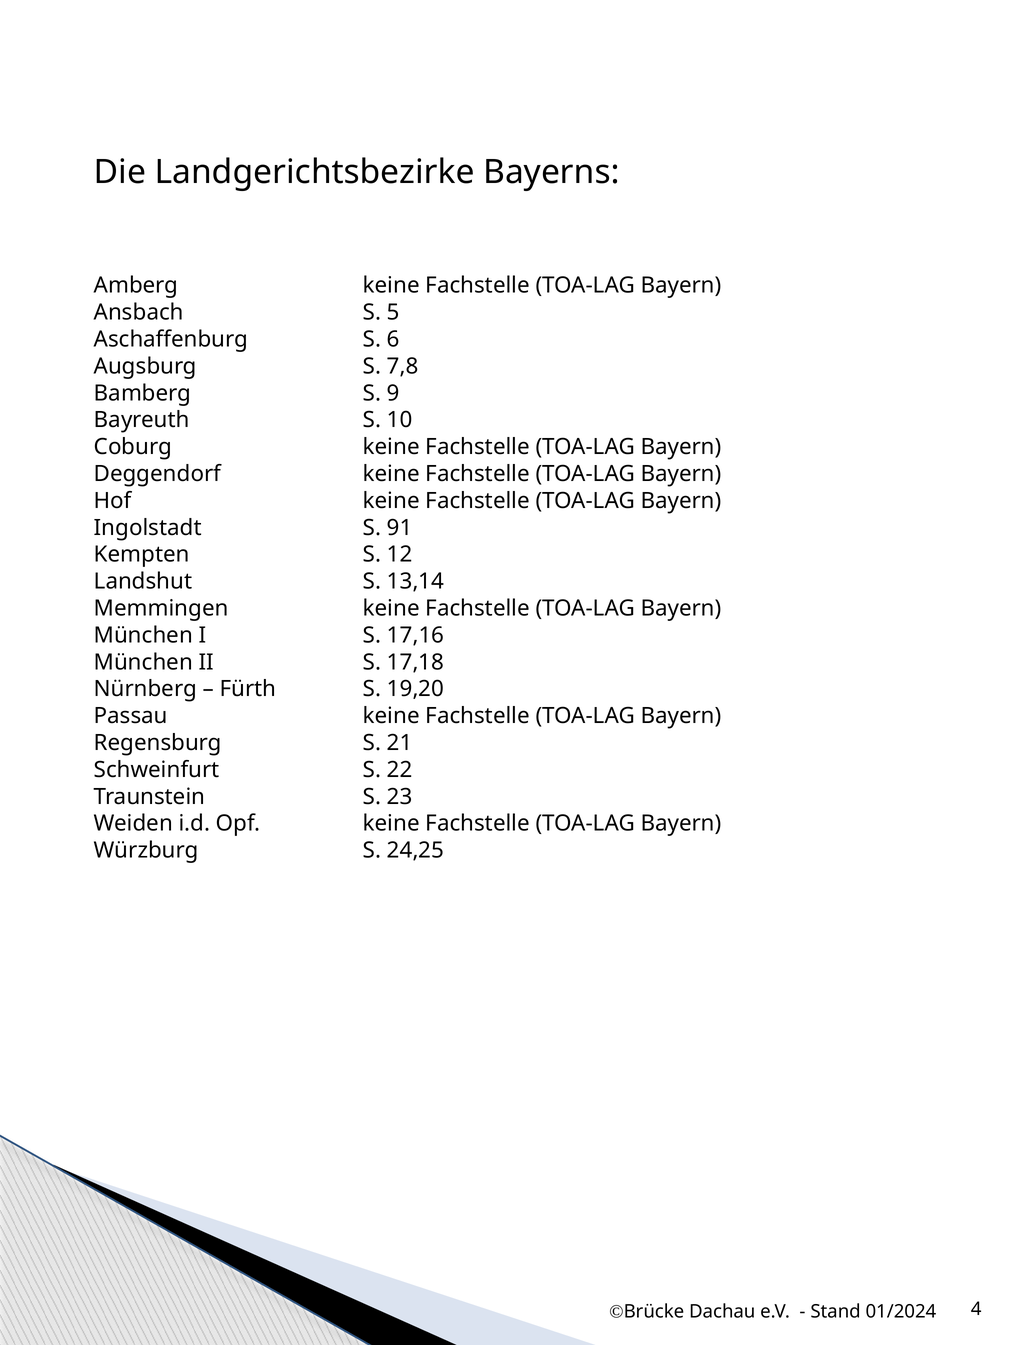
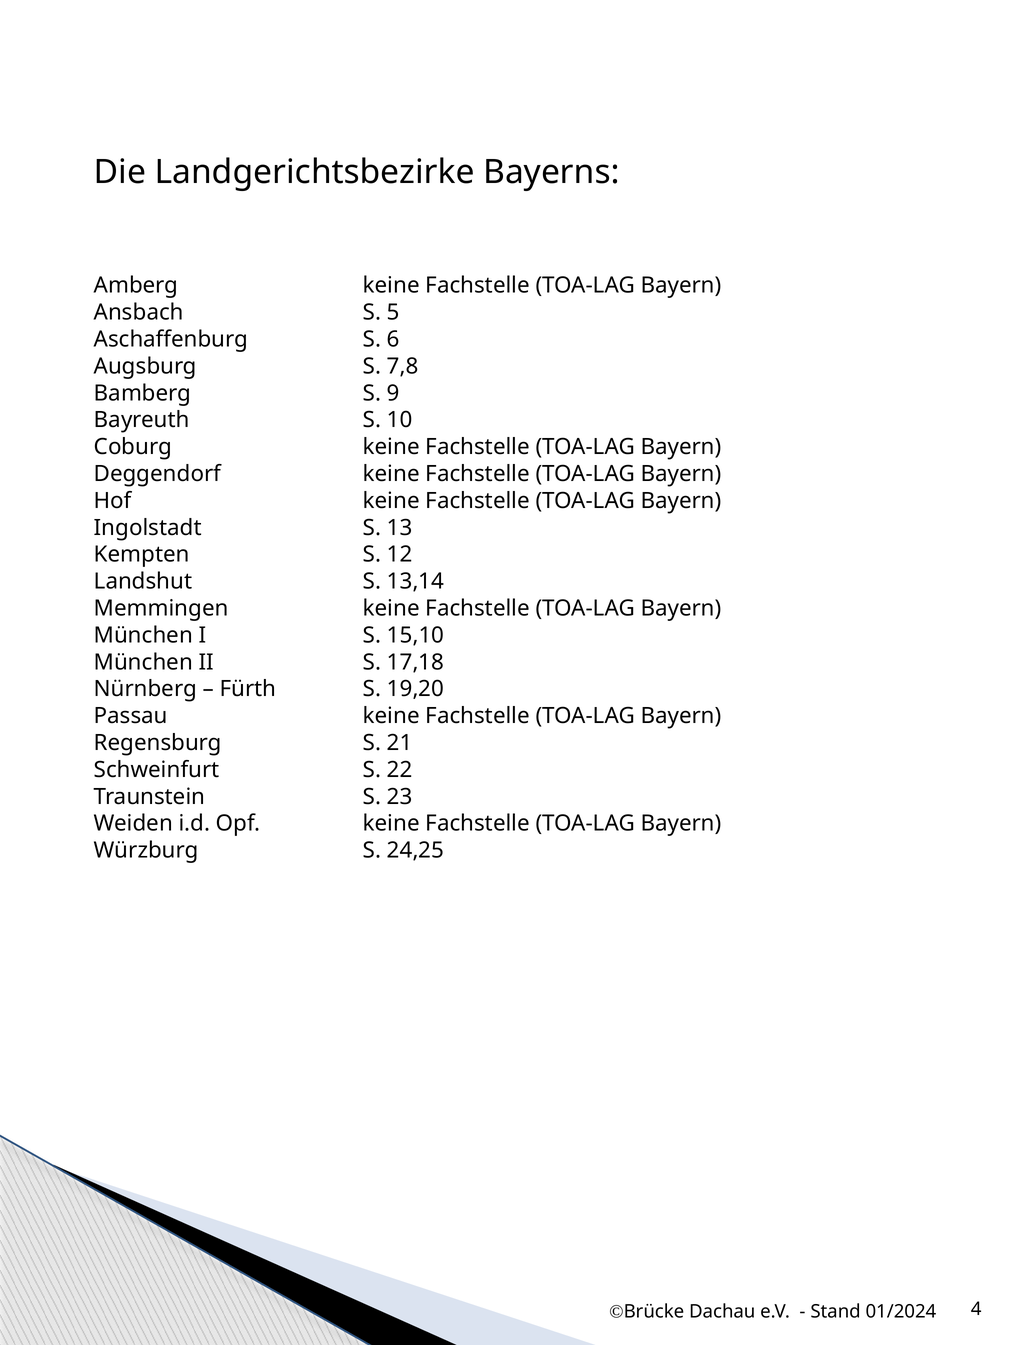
91: 91 -> 13 (400, 528)
17,16: 17,16 -> 15,10 (416, 635)
